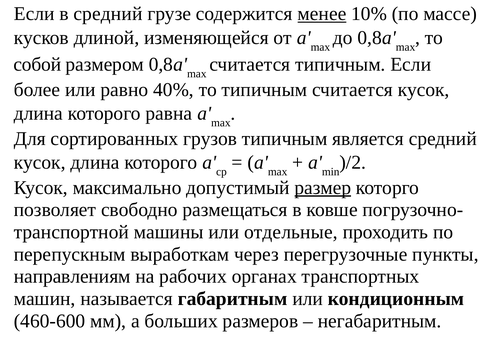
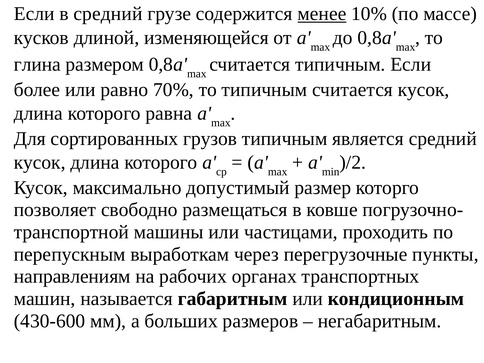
собой: собой -> глина (37, 65)
40%: 40% -> 70% (174, 90)
размер underline: present -> none (323, 188)
отдельные: отдельные -> частицами (291, 232)
460-600: 460-600 -> 430-600 (50, 321)
